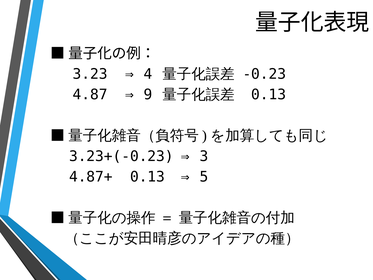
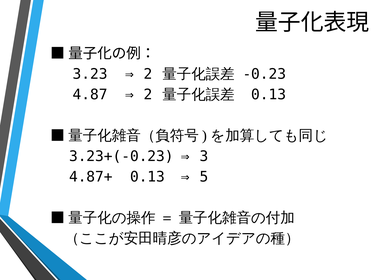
4: 4 -> 2 (148, 74)
9: 9 -> 2 (148, 94)
